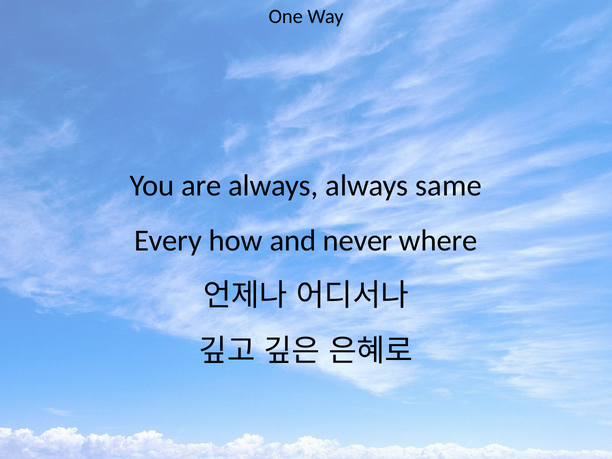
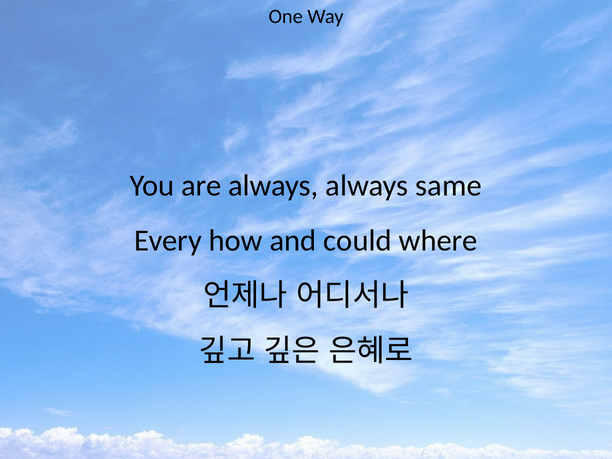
never: never -> could (358, 241)
